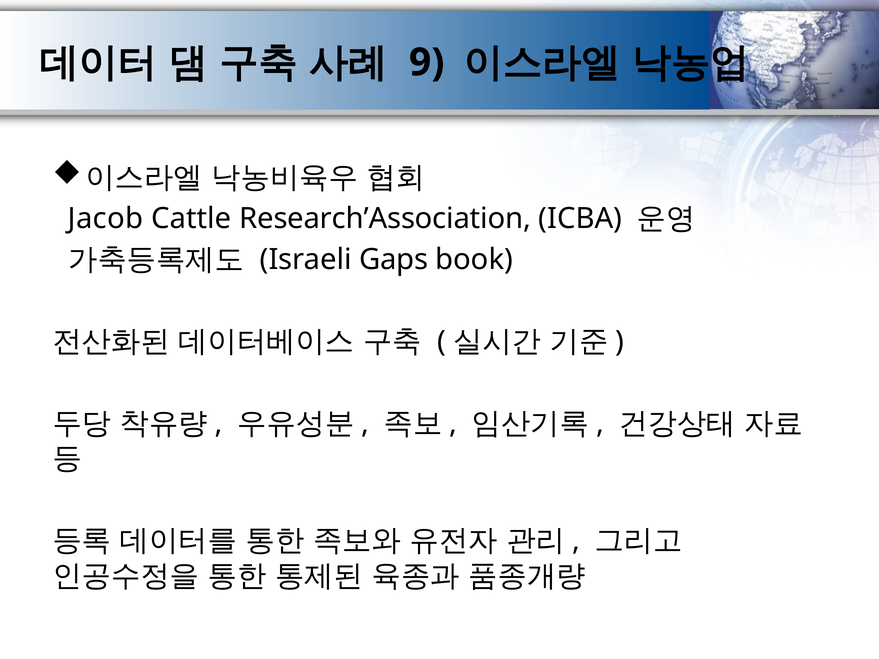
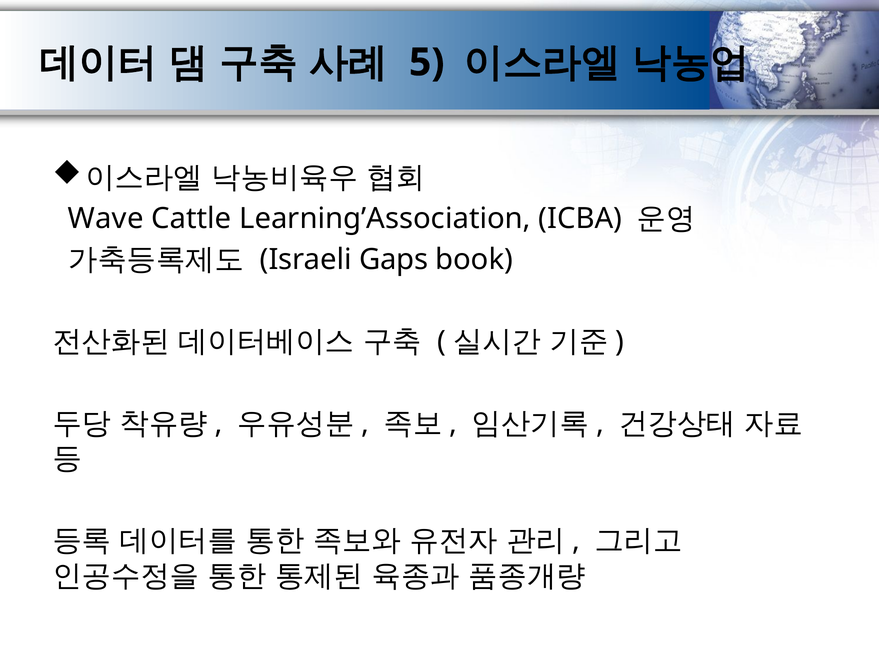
9: 9 -> 5 (427, 62)
Jacob: Jacob -> Wave (106, 219)
Research’Association: Research’Association -> Learning’Association (385, 219)
